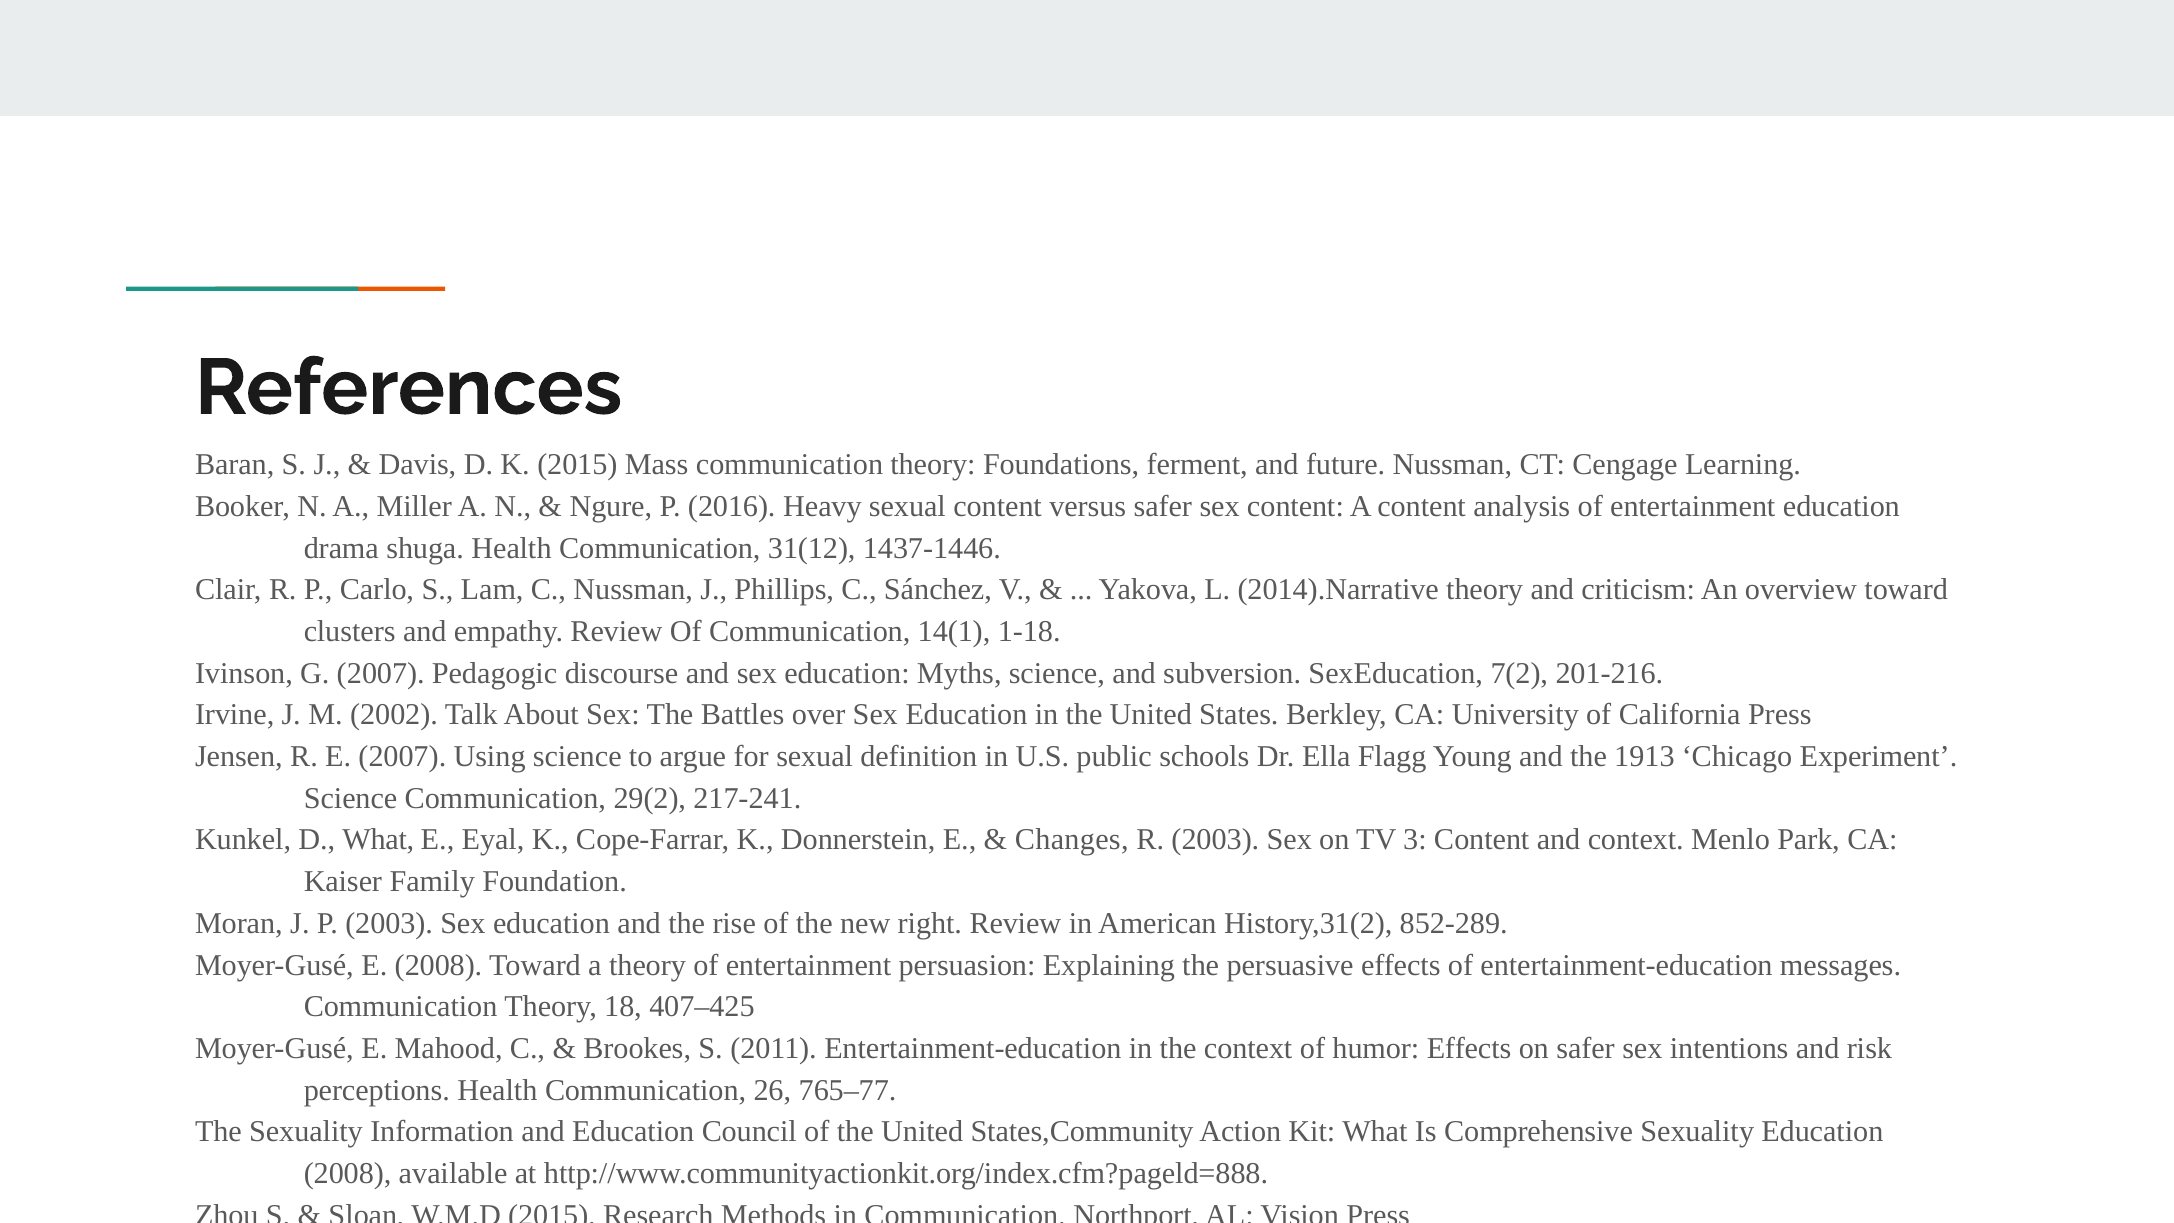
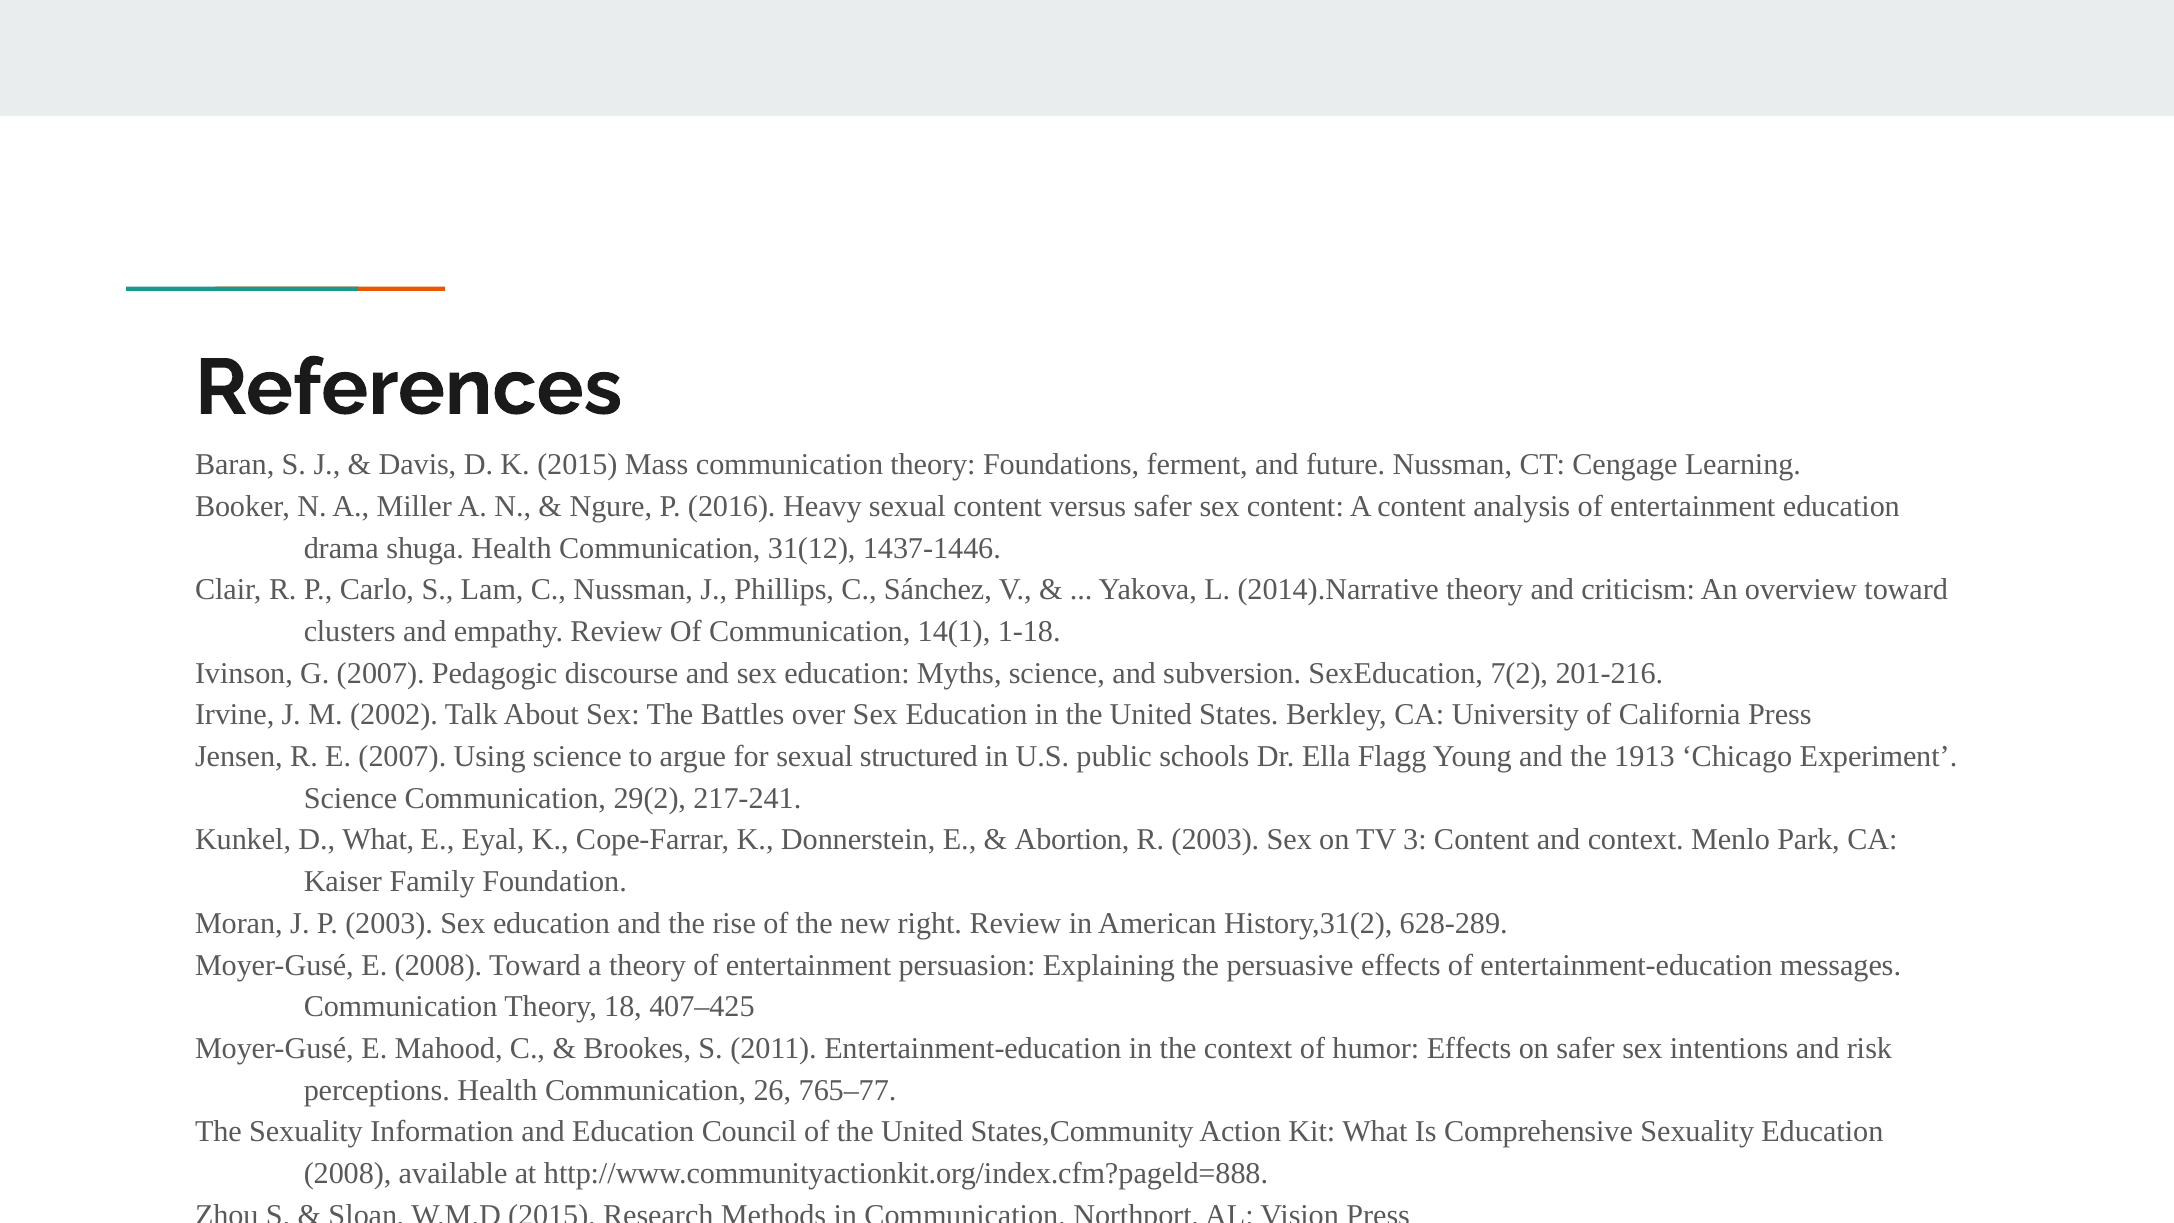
definition: definition -> structured (919, 757)
Changes: Changes -> Abortion (1072, 840)
852-289: 852-289 -> 628-289 (1454, 923)
